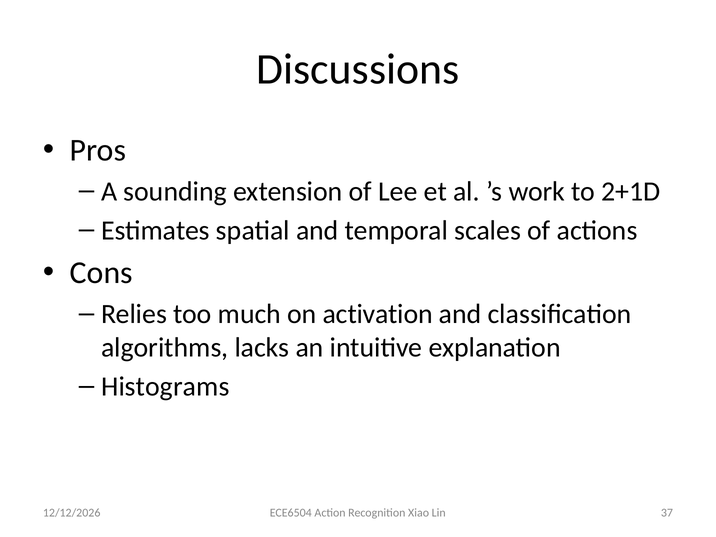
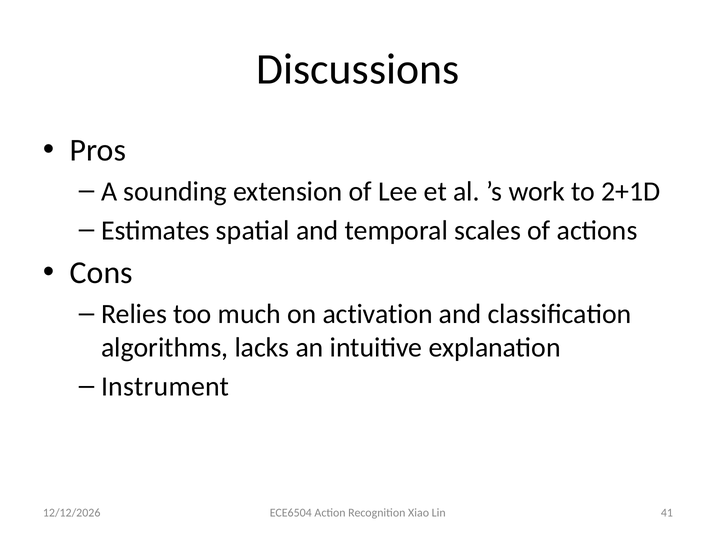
Histograms: Histograms -> Instrument (165, 386)
37: 37 -> 41 (667, 513)
